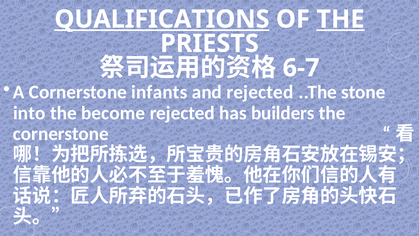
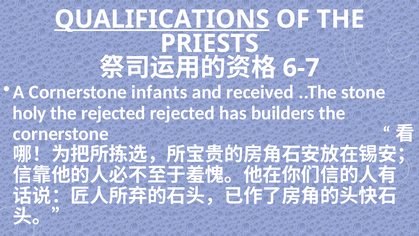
THE underline: present -> none (340, 19)
and rejected: rejected -> received (260, 92)
into: into -> holy (29, 113)
the become: become -> rejected (113, 113)
